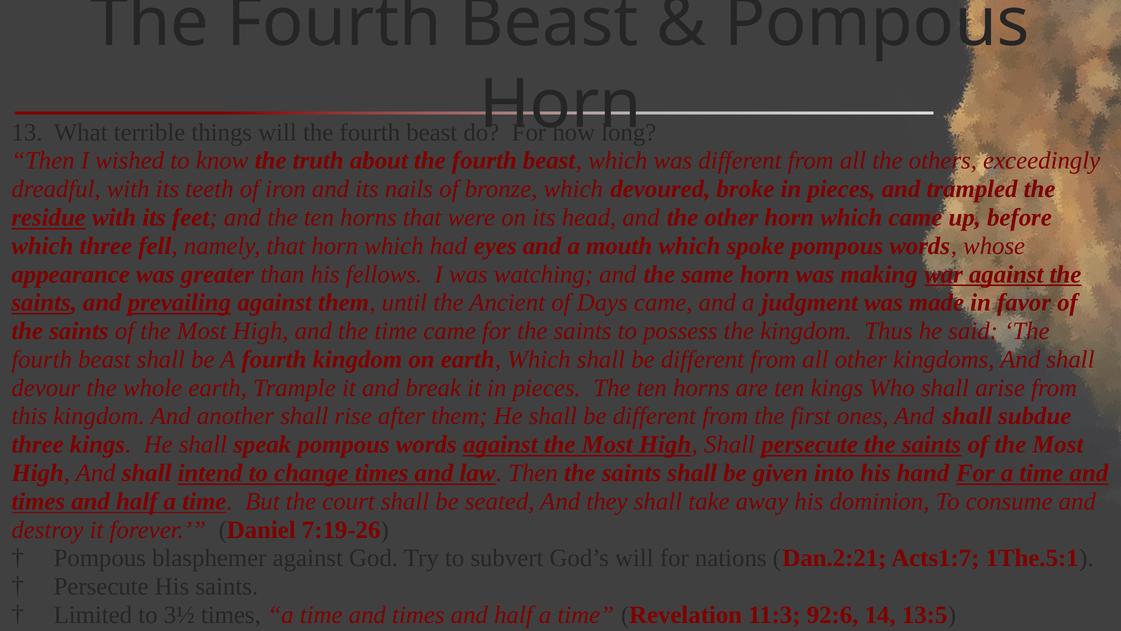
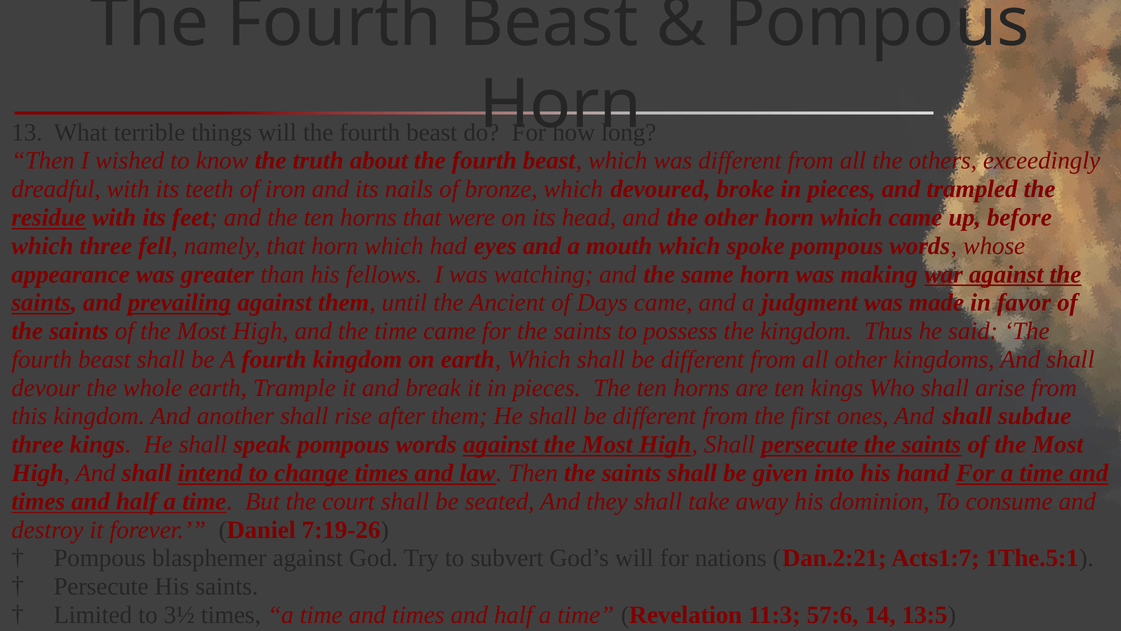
92:6: 92:6 -> 57:6 (833, 615)
